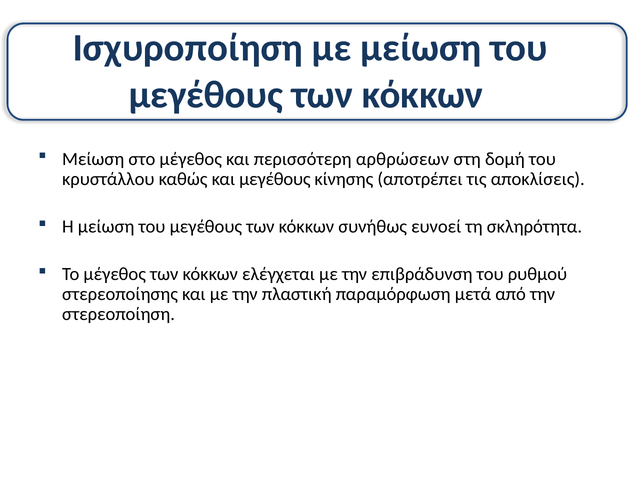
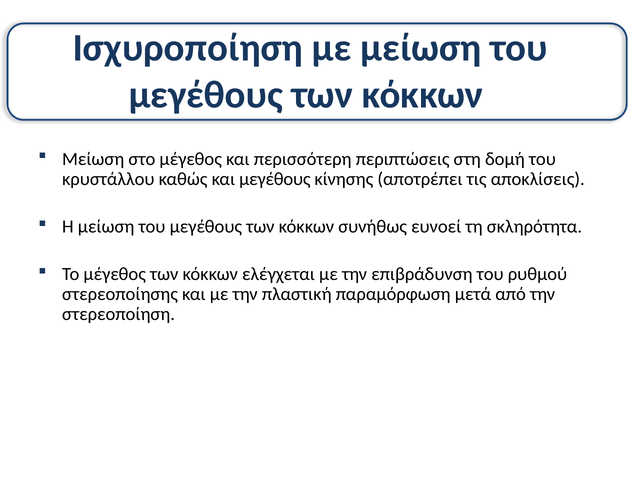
αρθρώσεων: αρθρώσεων -> περιπτώσεις (403, 159)
